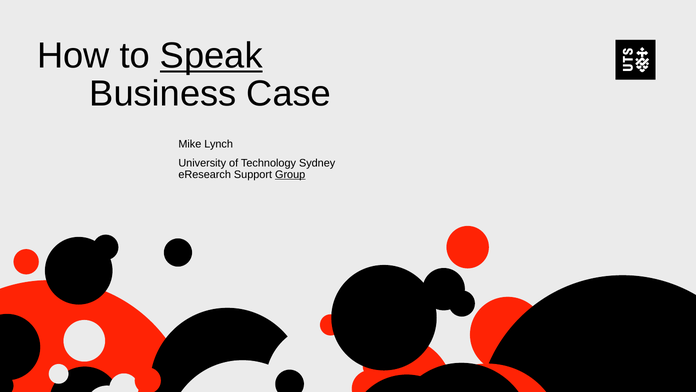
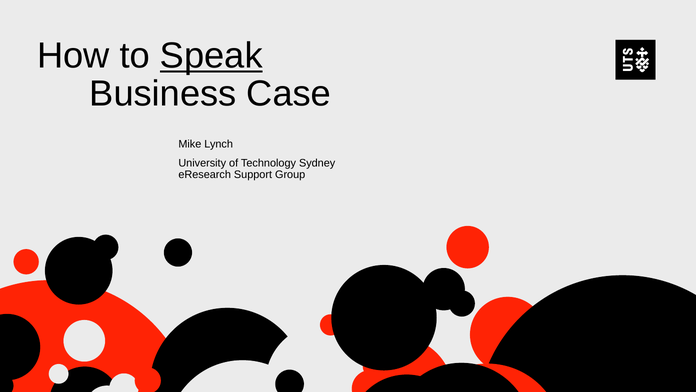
Group underline: present -> none (290, 174)
